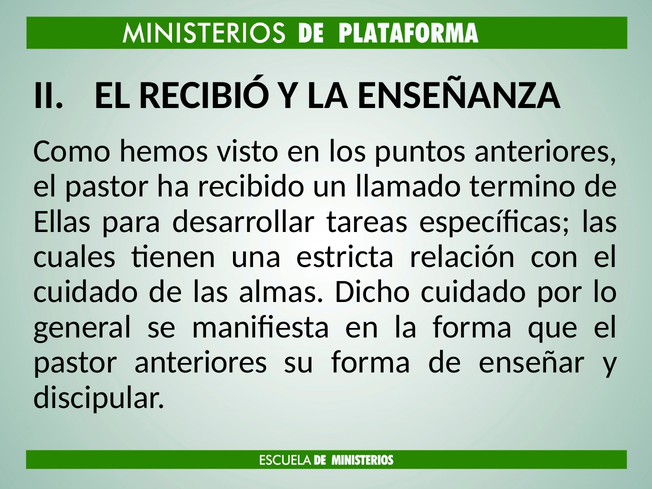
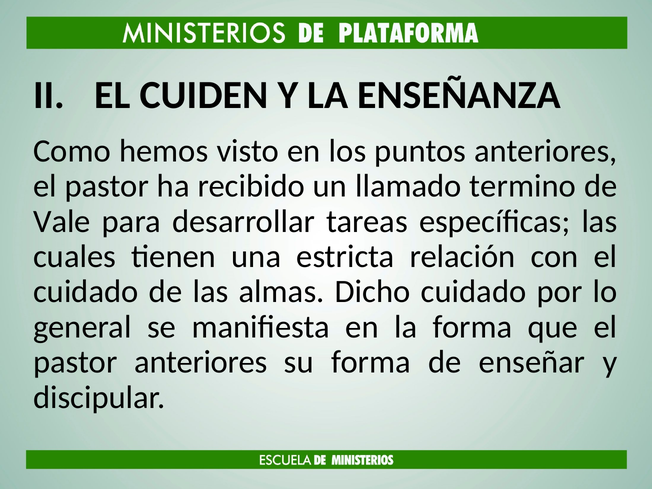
RECIBIÓ: RECIBIÓ -> CUIDEN (204, 95)
Ellas: Ellas -> Vale (62, 221)
